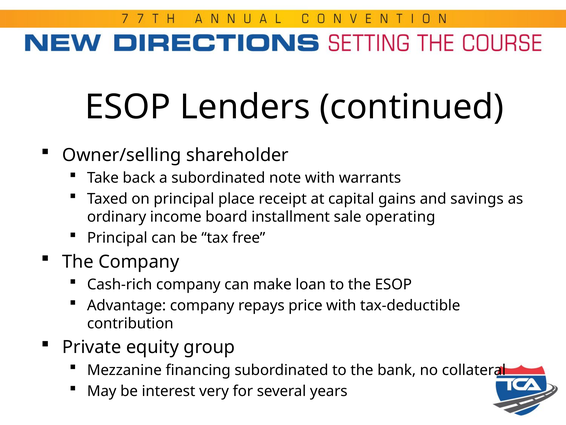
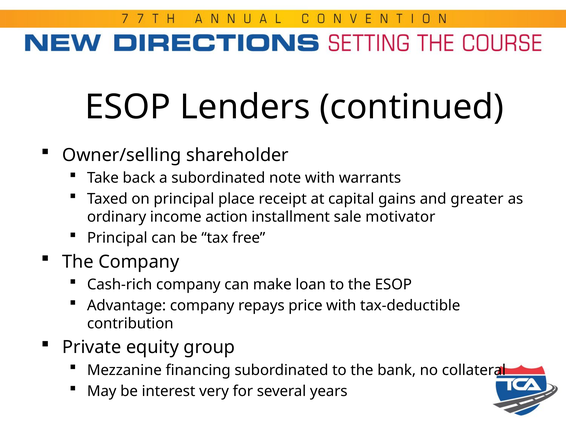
savings: savings -> greater (477, 199)
board: board -> action (227, 217)
operating: operating -> motivator (400, 217)
